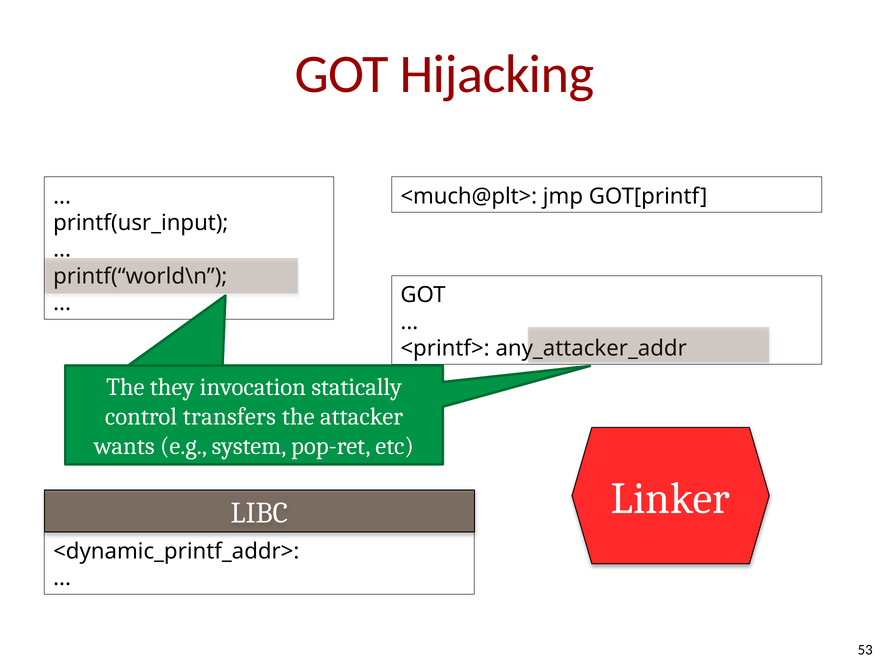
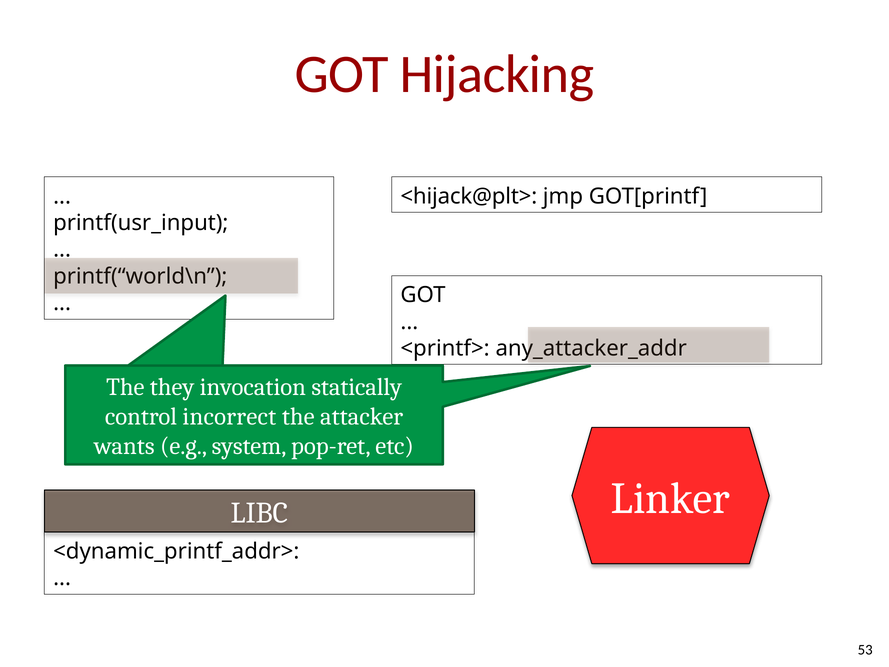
<much@plt>: <much@plt> -> <hijack@plt> (469, 196)
transfers: transfers -> incorrect (229, 416)
